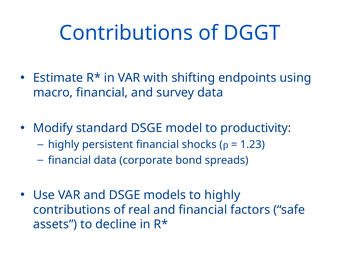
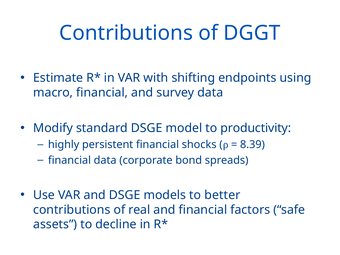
1.23: 1.23 -> 8.39 (252, 145)
to highly: highly -> better (222, 195)
